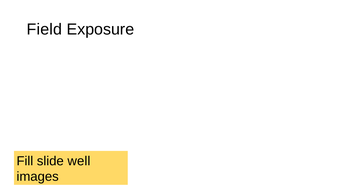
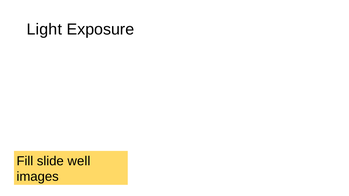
Field: Field -> Light (44, 29)
